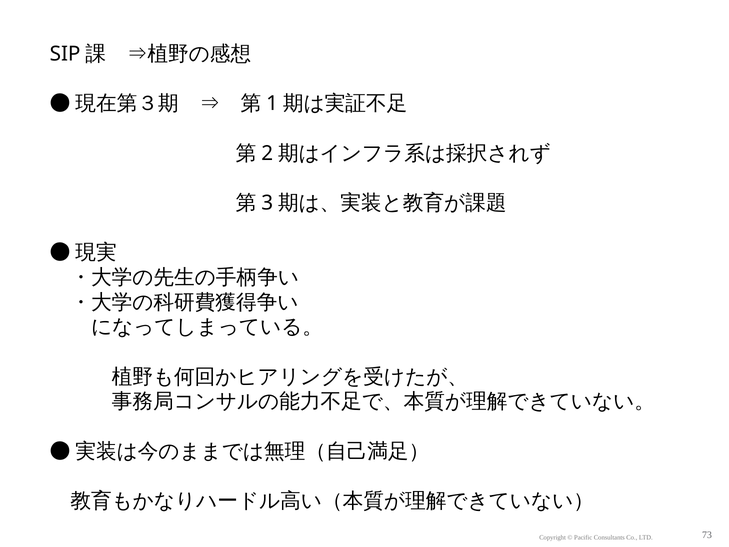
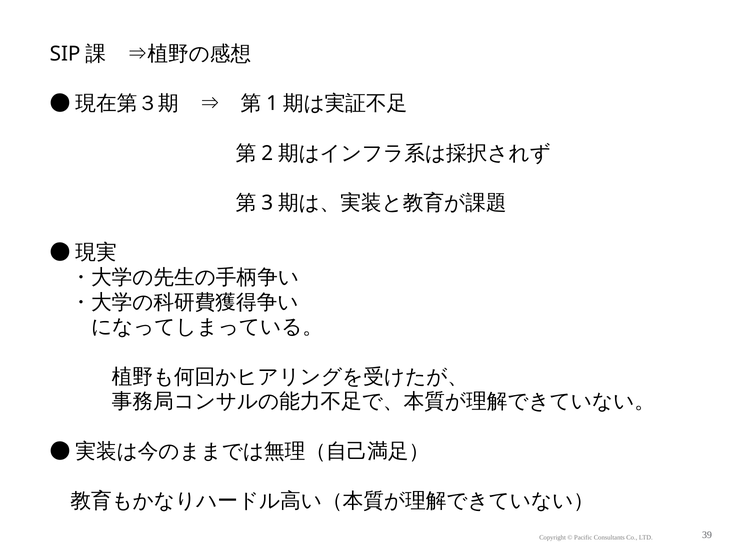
73: 73 -> 39 (707, 535)
